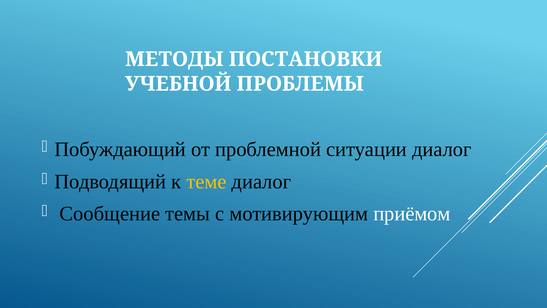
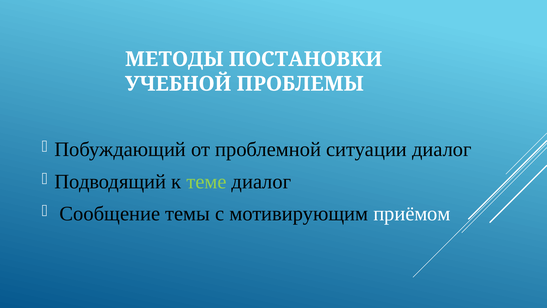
теме colour: yellow -> light green (206, 181)
